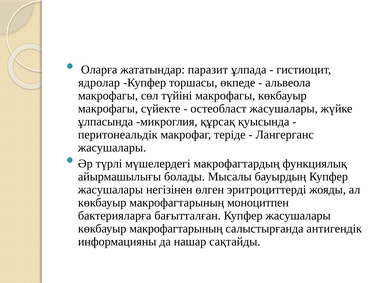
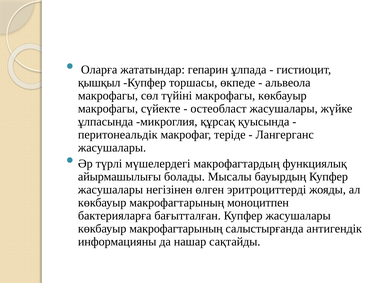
паразит: паразит -> гепарин (208, 70)
ядролар: ядролар -> қышқыл (99, 83)
